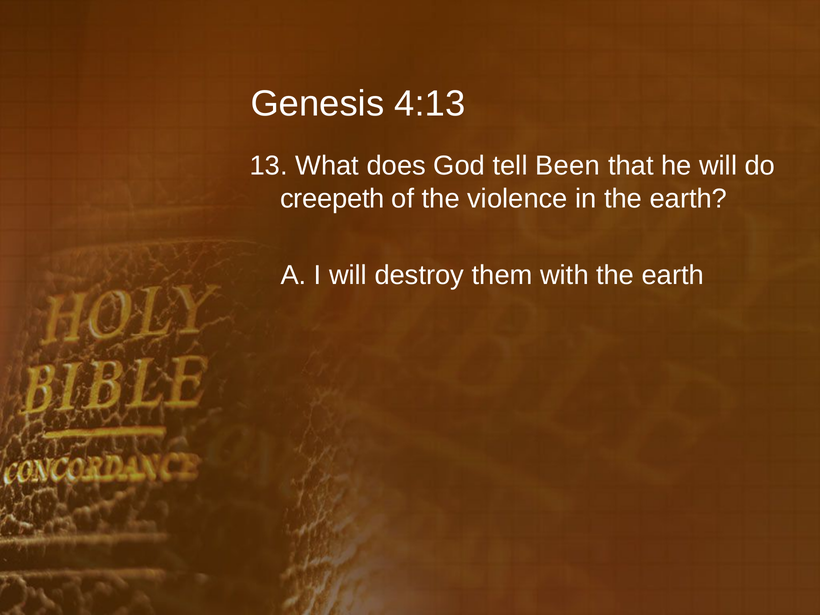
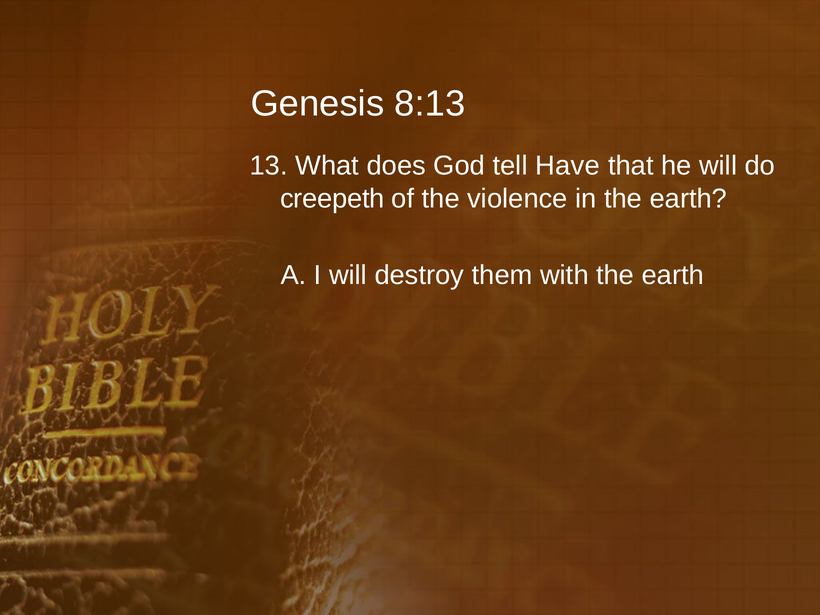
4:13: 4:13 -> 8:13 (430, 104)
Been: Been -> Have (568, 166)
